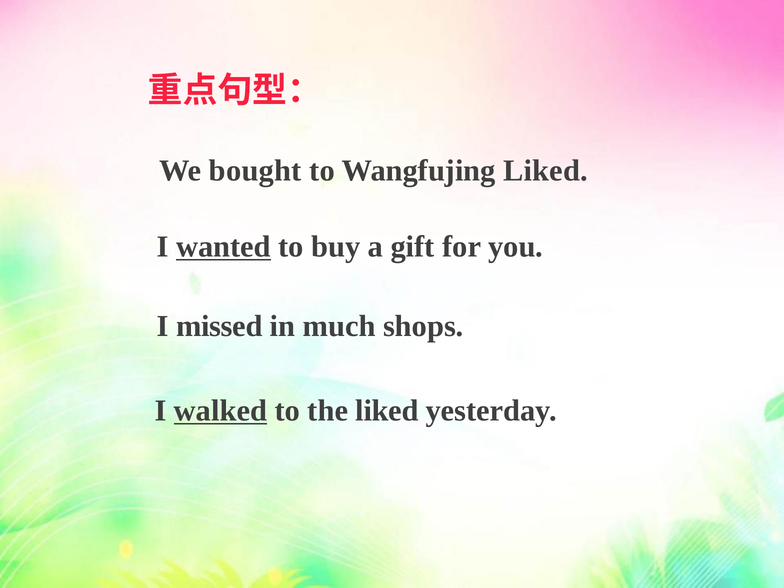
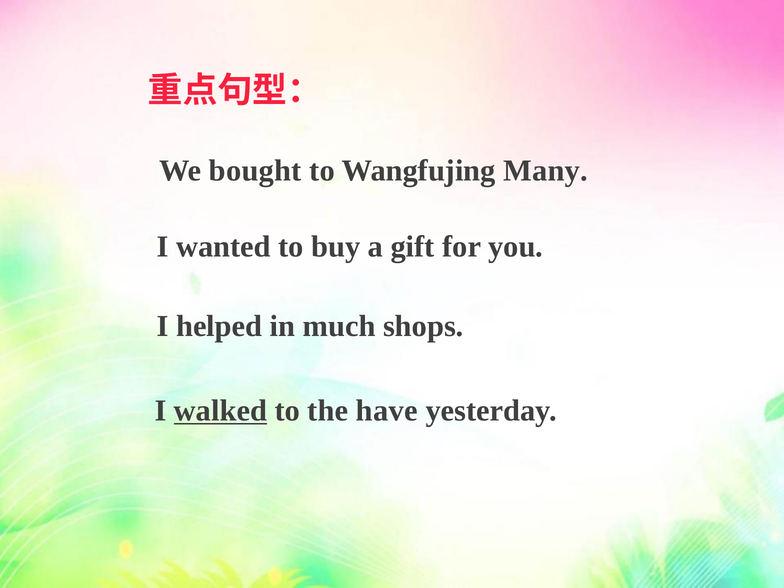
Wangfujing Liked: Liked -> Many (546, 171)
wanted underline: present -> none (223, 247)
missed: missed -> helped (219, 326)
the liked: liked -> have (387, 411)
